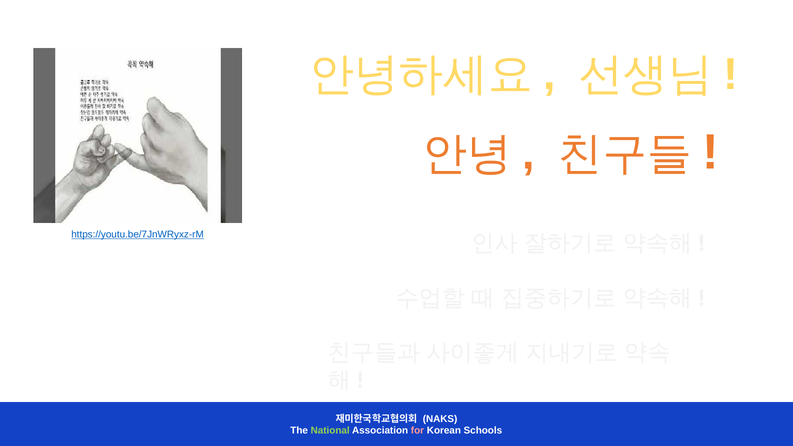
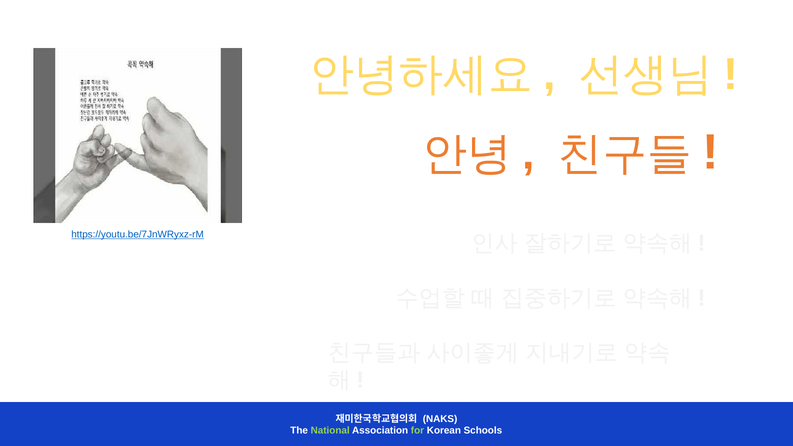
for colour: pink -> light green (417, 431)
